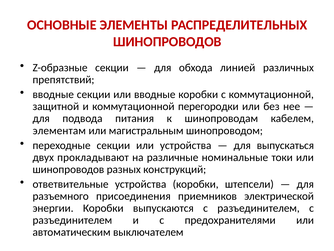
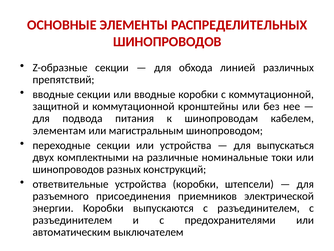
перегородки: перегородки -> кронштейны (208, 106)
прокладывают: прокладывают -> комплектными (93, 157)
